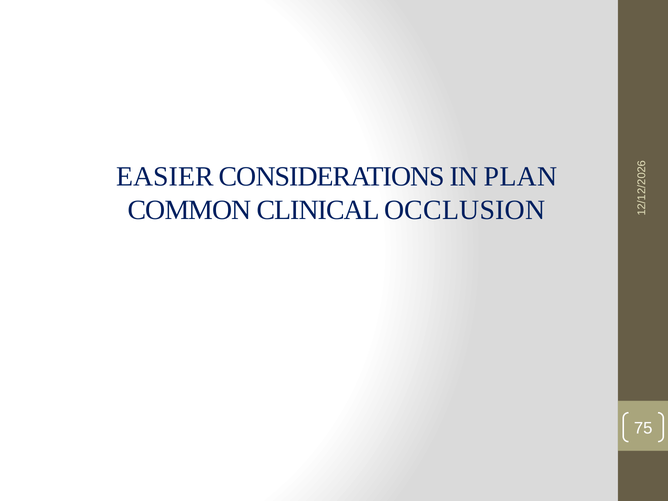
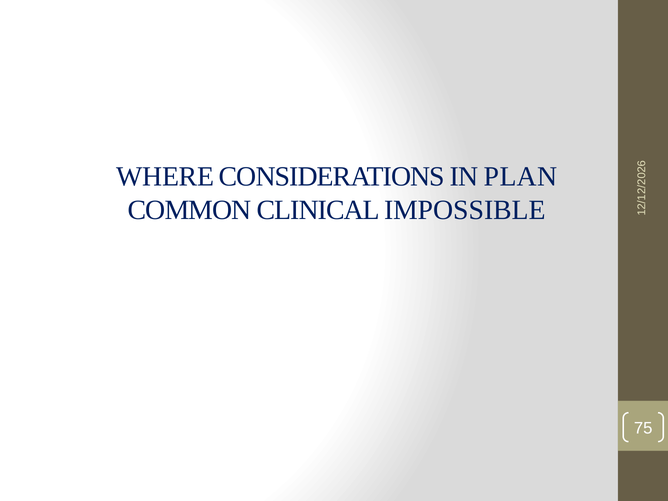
EASIER: EASIER -> WHERE (165, 177)
OCCLUSION: OCCLUSION -> IMPOSSIBLE (465, 210)
